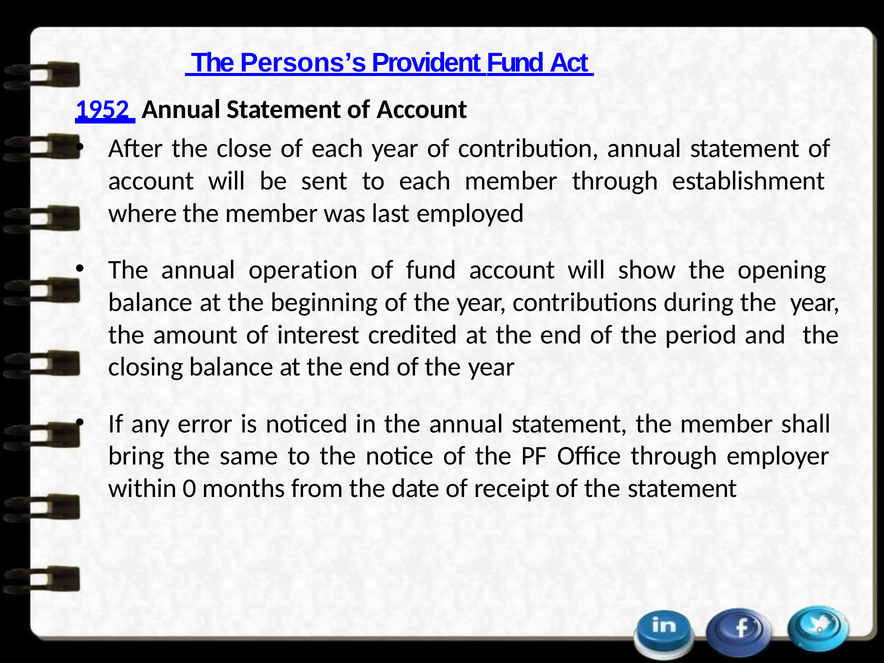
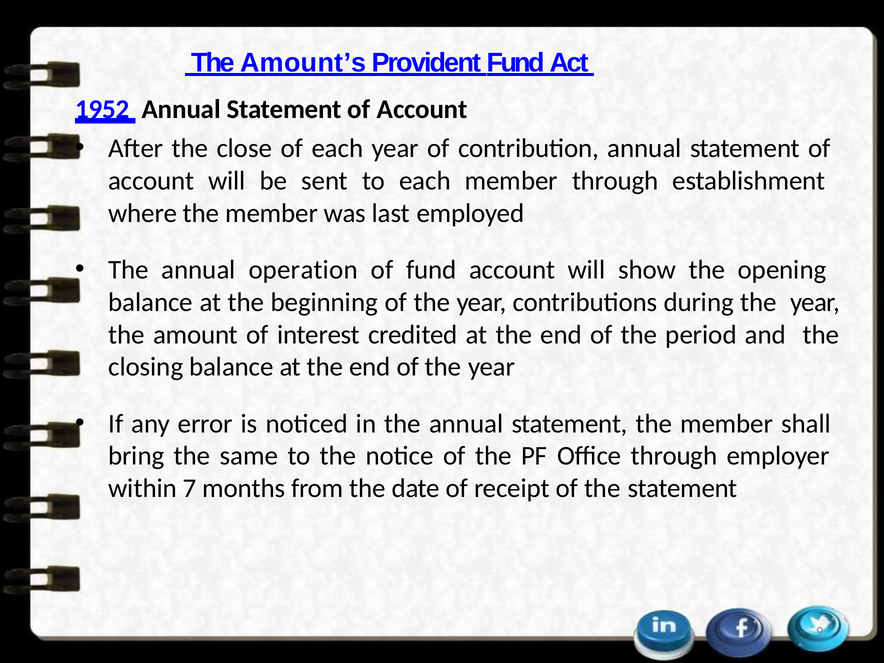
Persons’s: Persons’s -> Amount’s (303, 63)
0: 0 -> 7 (190, 488)
